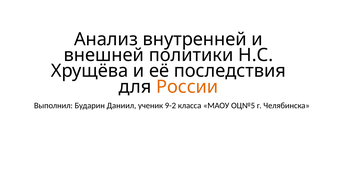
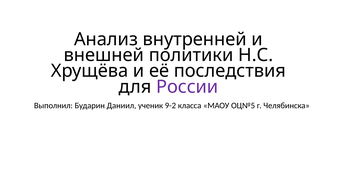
России colour: orange -> purple (187, 87)
